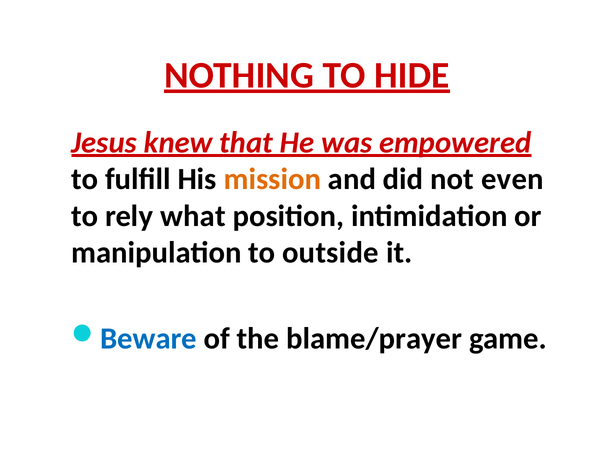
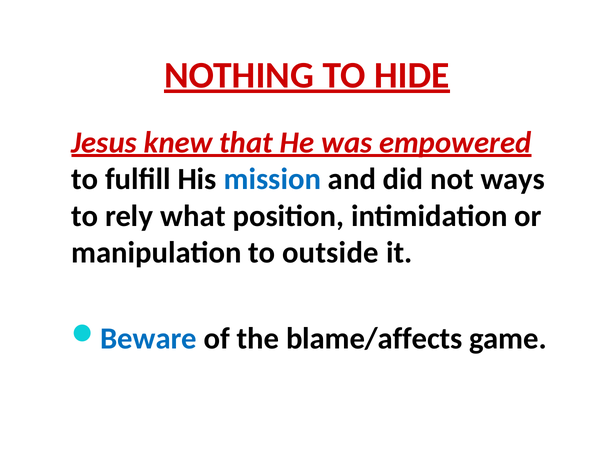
mission colour: orange -> blue (272, 179)
even: even -> ways (513, 179)
blame/prayer: blame/prayer -> blame/affects (374, 339)
